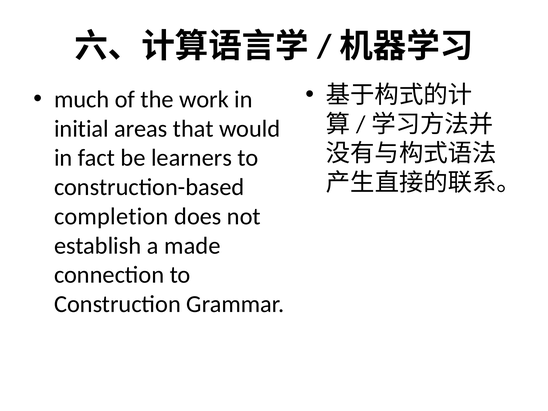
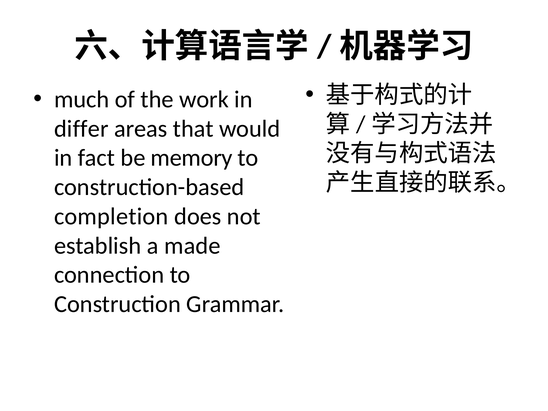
initial: initial -> differ (81, 129)
learners: learners -> memory (192, 158)
